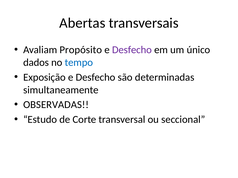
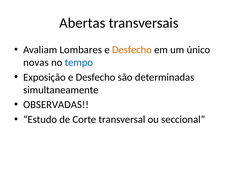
Propósito: Propósito -> Lombares (81, 50)
Desfecho colour: purple -> orange (132, 50)
dados: dados -> novas (36, 63)
